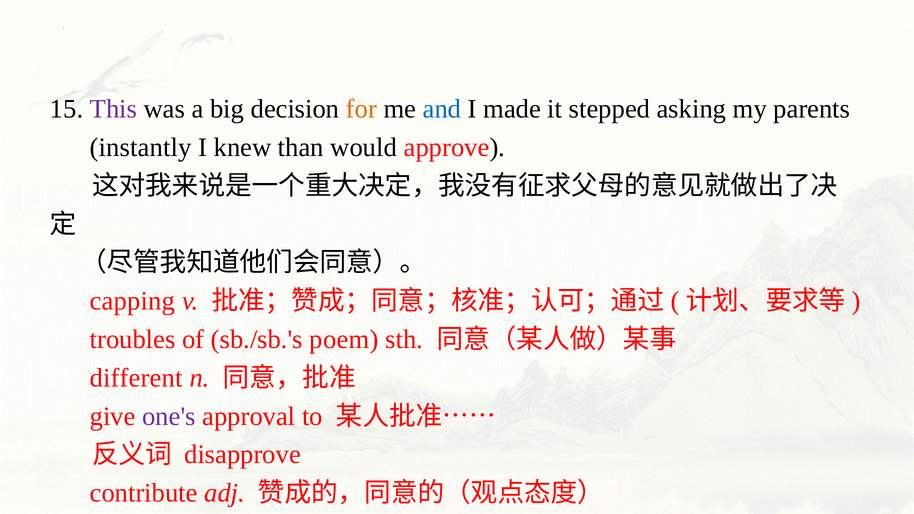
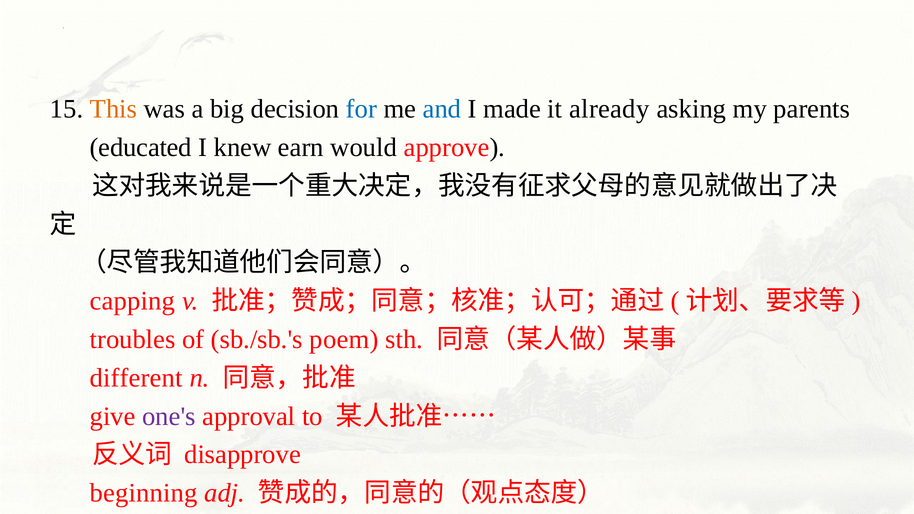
This colour: purple -> orange (113, 109)
for colour: orange -> blue (361, 109)
stepped: stepped -> already (609, 109)
instantly: instantly -> educated (141, 147)
than: than -> earn (301, 147)
contribute: contribute -> beginning (144, 493)
